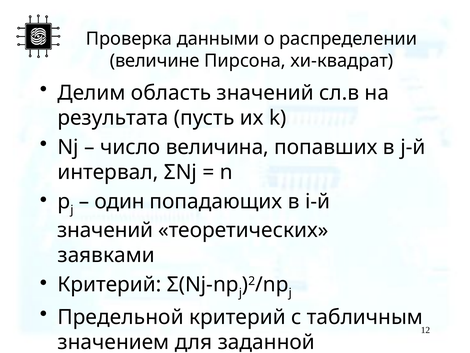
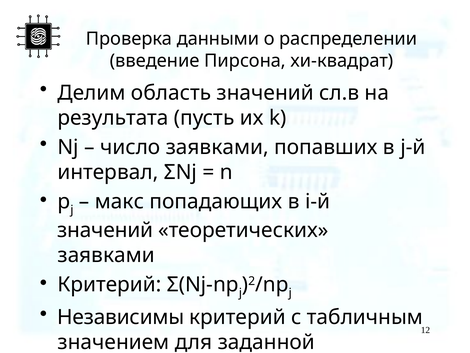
величине: величине -> введение (155, 61)
число величина: величина -> заявками (217, 147)
один: один -> макс (119, 201)
Предельной: Предельной -> Независимы (121, 317)
